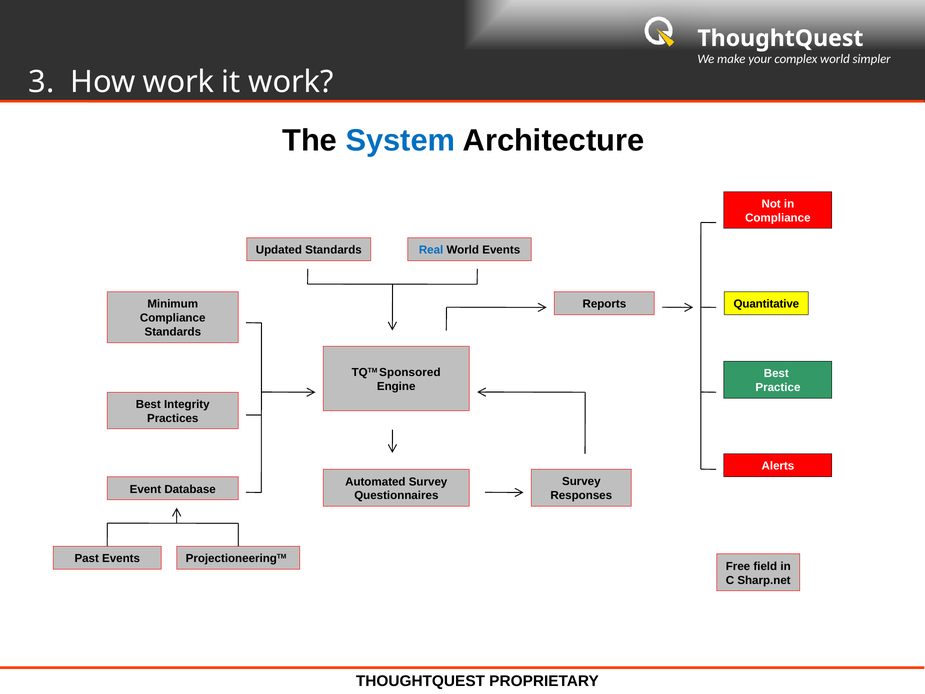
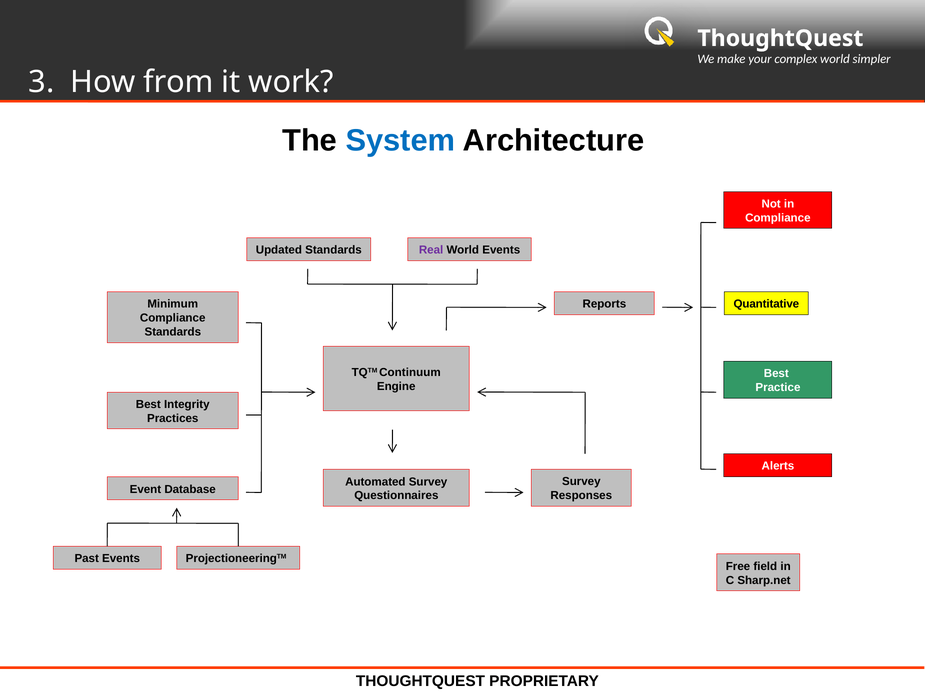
How work: work -> from (179, 82)
Real colour: blue -> purple (431, 250)
Sponsored: Sponsored -> Continuum (410, 372)
